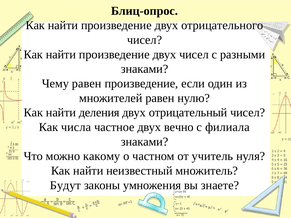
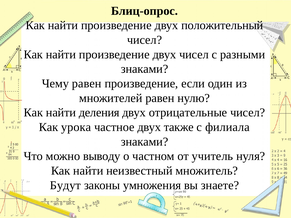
отрицательного: отрицательного -> положительный (222, 25)
отрицательный: отрицательный -> отрицательные (188, 113)
числа: числа -> урока (76, 127)
вечно: вечно -> также (179, 127)
какому: какому -> выводу (102, 156)
